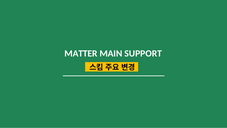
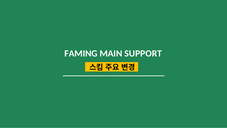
MATTER: MATTER -> FAMING (81, 53)
